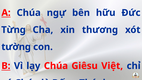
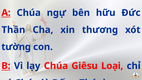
Từng: Từng -> Thần (13, 30)
Việt: Việt -> Loại (112, 66)
